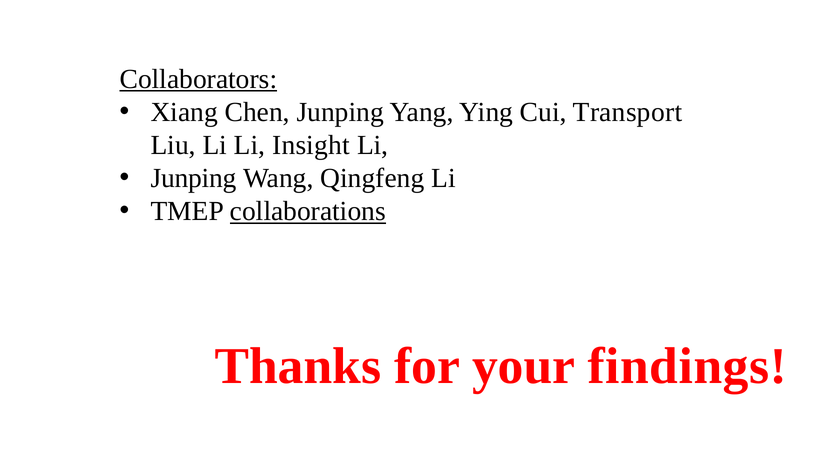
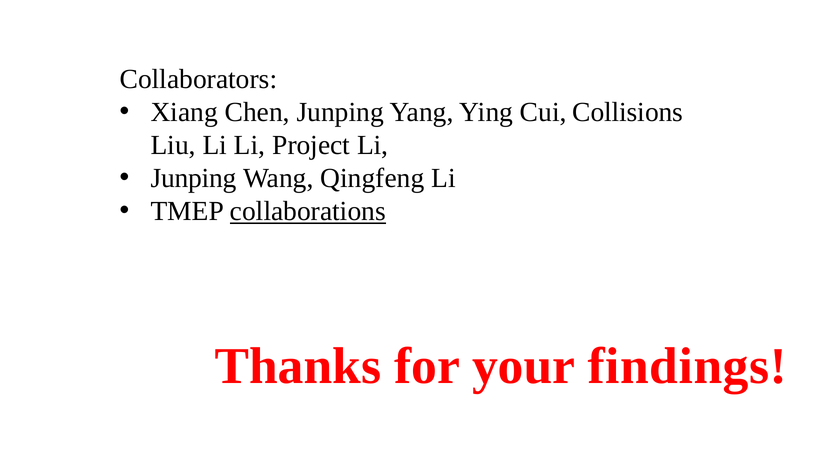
Collaborators underline: present -> none (198, 79)
Transport: Transport -> Collisions (628, 112)
Insight: Insight -> Project (311, 145)
